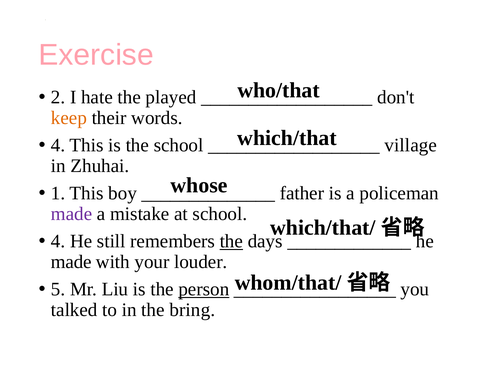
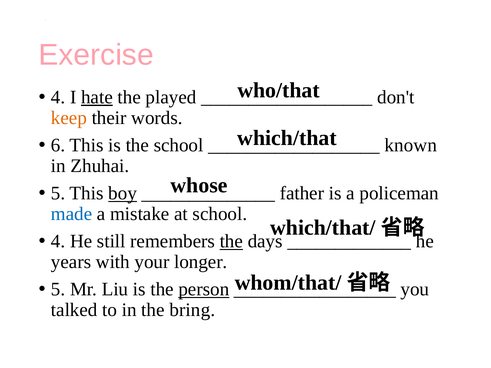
2: 2 -> 4 (58, 97)
hate underline: none -> present (97, 97)
4: 4 -> 6 (58, 145)
village: village -> known (411, 145)
1: 1 -> 5 (58, 193)
boy underline: none -> present (123, 193)
made colour: purple -> blue (72, 214)
made: made -> years (71, 262)
louder: louder -> longer (201, 262)
